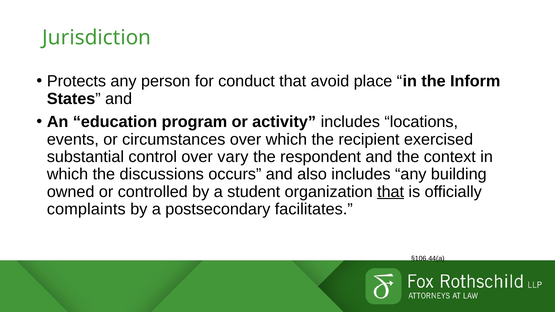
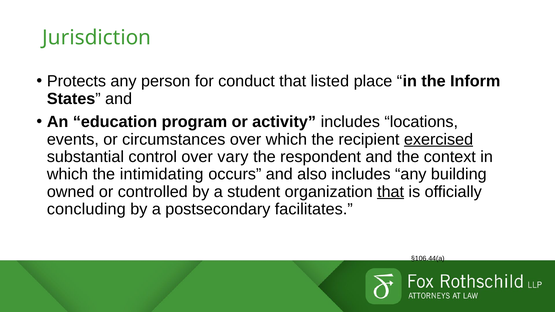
avoid: avoid -> listed (330, 81)
exercised underline: none -> present (439, 139)
discussions: discussions -> intimidating (162, 174)
complaints: complaints -> concluding (86, 209)
